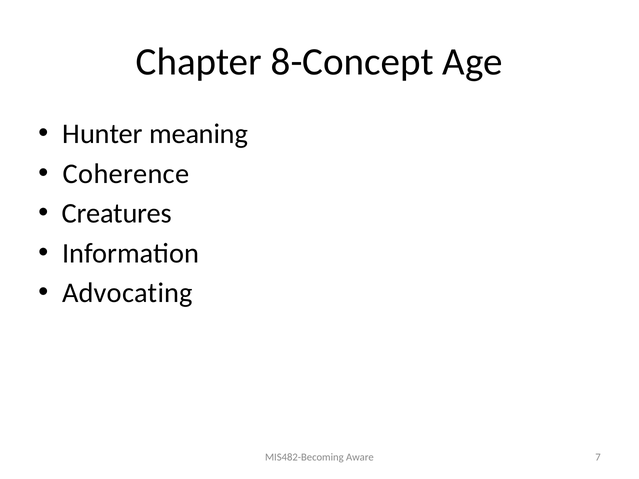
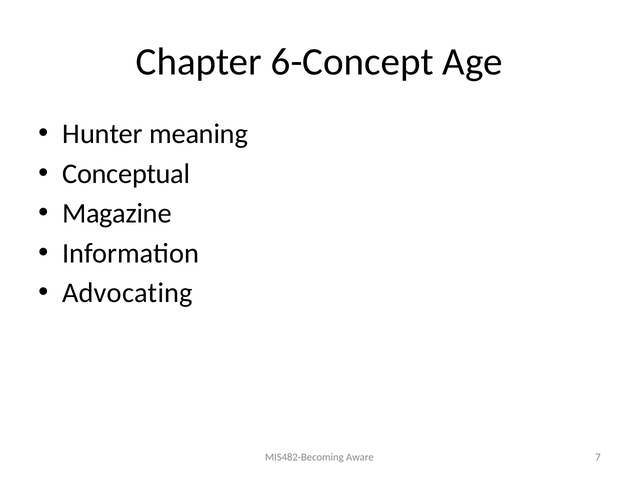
8-Concept: 8-Concept -> 6-Concept (352, 62)
Coherence: Coherence -> Conceptual (126, 174)
Creatures: Creatures -> Magazine (117, 214)
